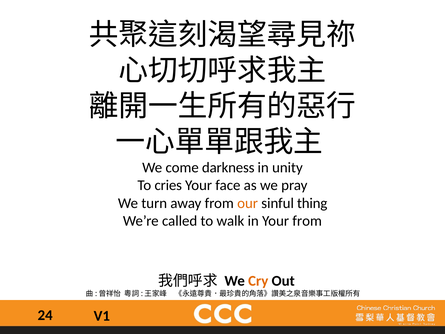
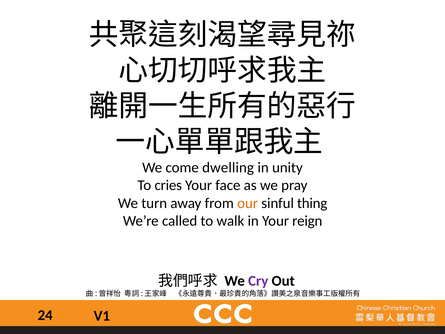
darkness: darkness -> dwelling (228, 167)
Your from: from -> reign (307, 221)
Cry colour: orange -> purple (258, 281)
